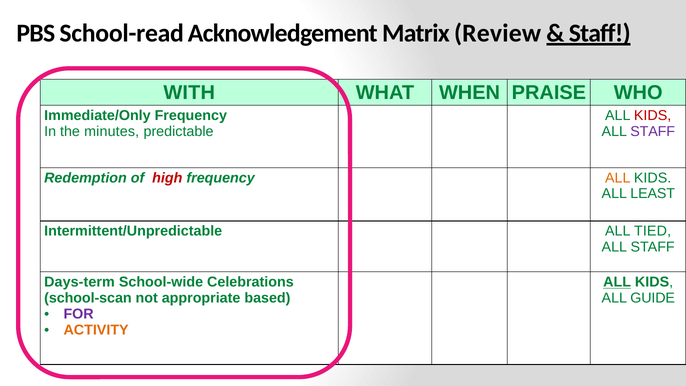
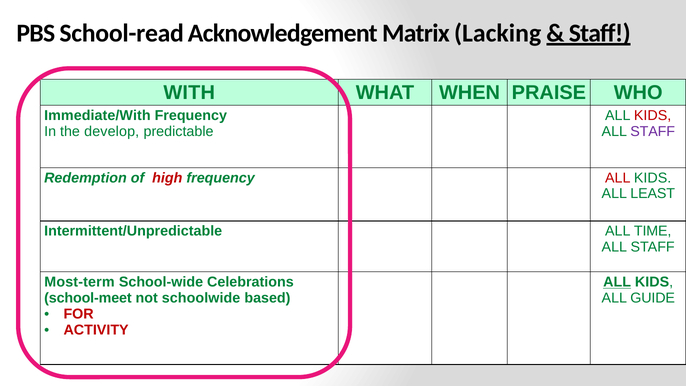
Review: Review -> Lacking (498, 33)
Immediate/Only: Immediate/Only -> Immediate/With (97, 115)
minutes: minutes -> develop (112, 131)
ALL colour: orange -> red (618, 178)
TIED: TIED -> TIME (653, 231)
Days-term: Days-term -> Most-term (79, 282)
school-scan: school-scan -> school-meet (88, 298)
appropriate: appropriate -> schoolwide (201, 298)
FOR colour: purple -> red (79, 314)
ACTIVITY colour: orange -> red (96, 330)
